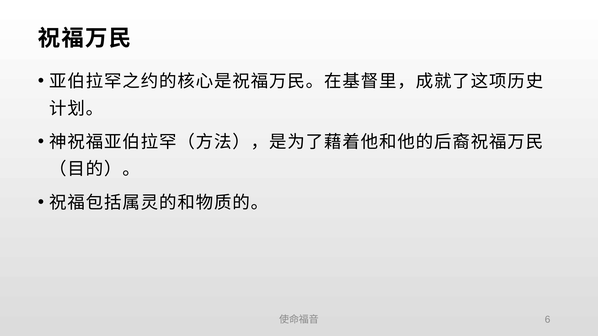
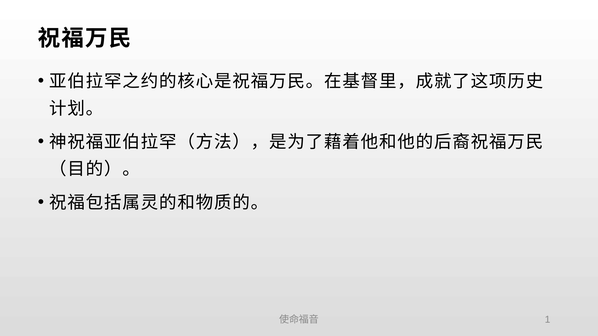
6: 6 -> 1 (548, 320)
